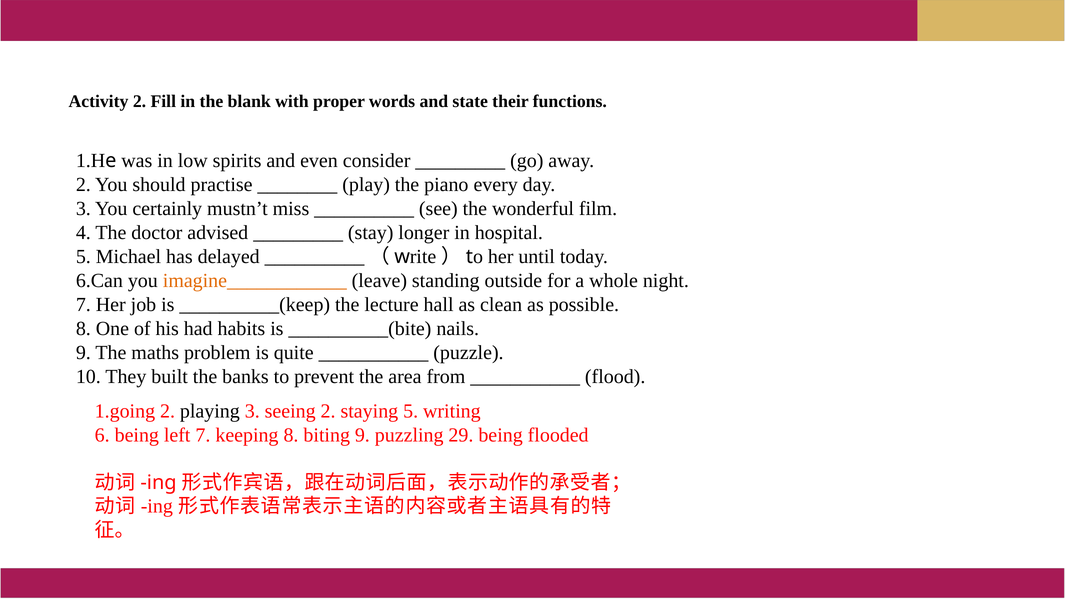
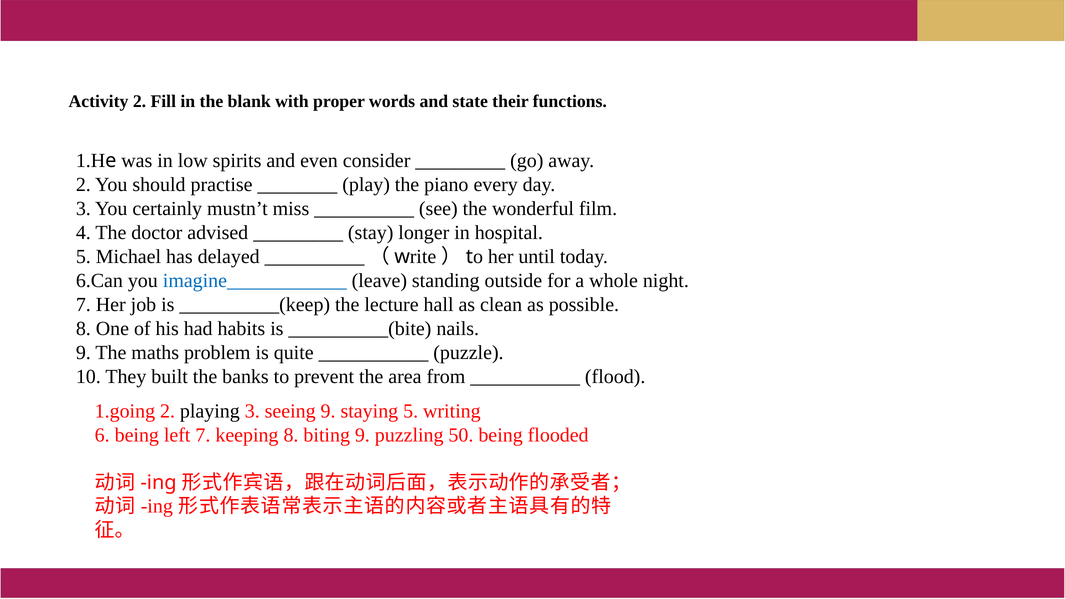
imagine____________ colour: orange -> blue (255, 281)
seeing 2: 2 -> 9 (328, 411)
29: 29 -> 50 (461, 435)
